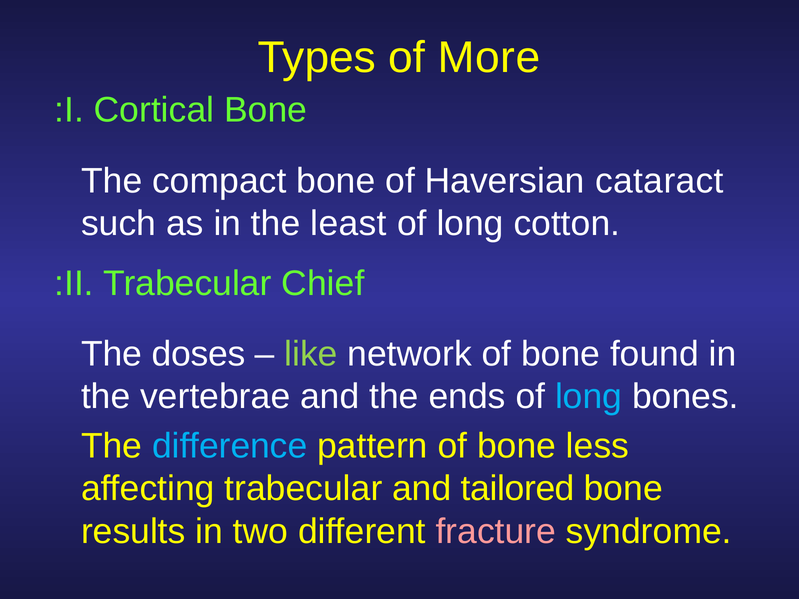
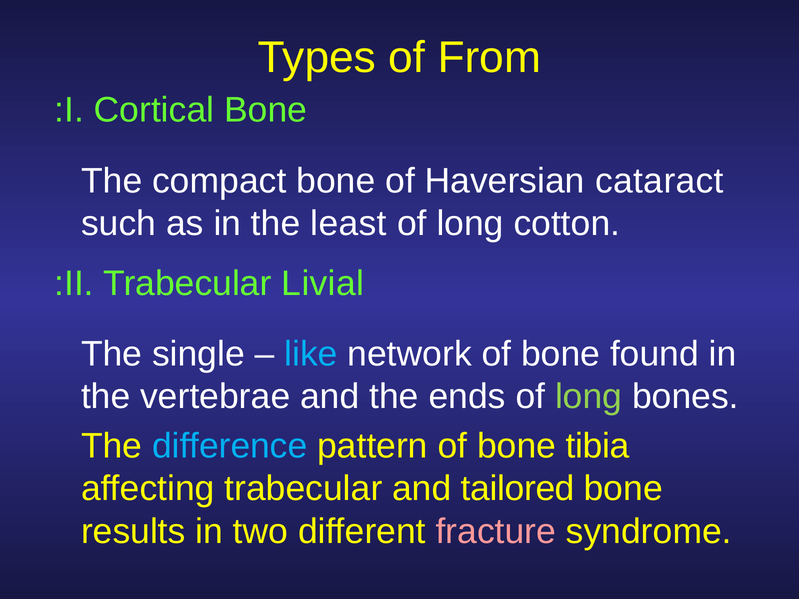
More: More -> From (489, 58)
Chief: Chief -> Livial (323, 283)
doses: doses -> single (198, 354)
like colour: light green -> light blue (311, 354)
long colour: light blue -> light green (589, 397)
less: less -> tibia (598, 446)
